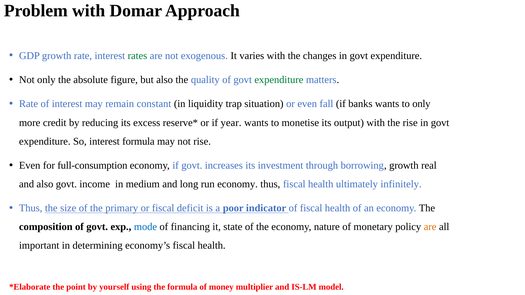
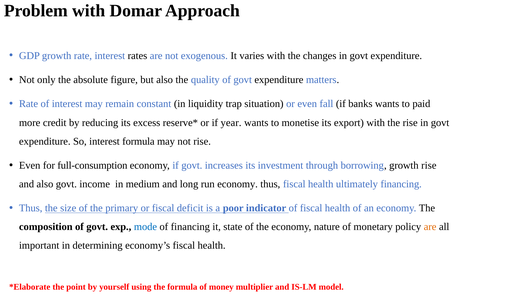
rates colour: green -> black (137, 56)
expenditure colour: green -> black (279, 80)
to only: only -> paid (421, 104)
output: output -> export (349, 123)
growth real: real -> rise (429, 166)
ultimately infinitely: infinitely -> financing (401, 184)
